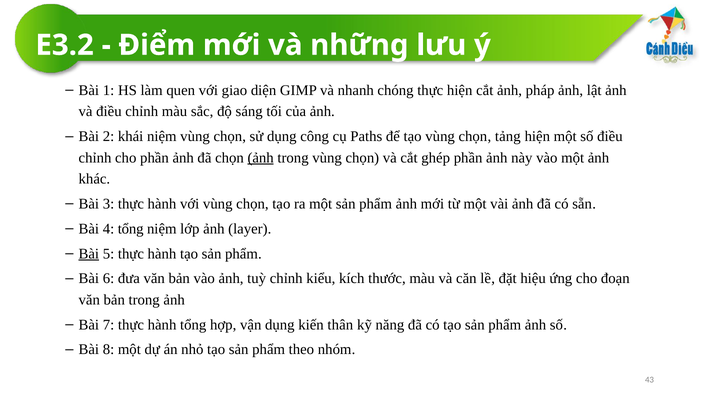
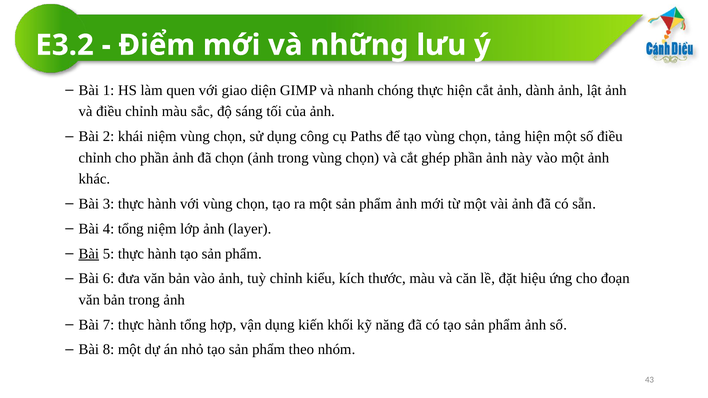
pháp: pháp -> dành (540, 90)
ảnh underline: present -> none (261, 158)
thân: thân -> khối (340, 325)
